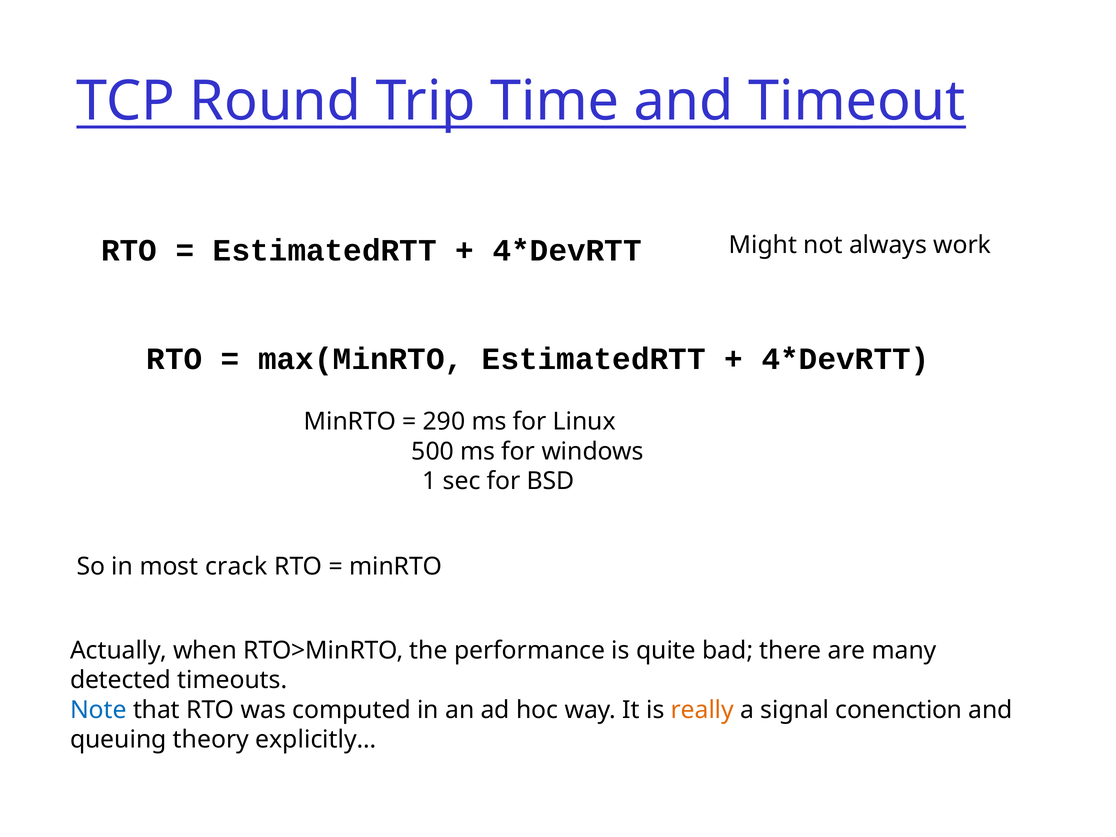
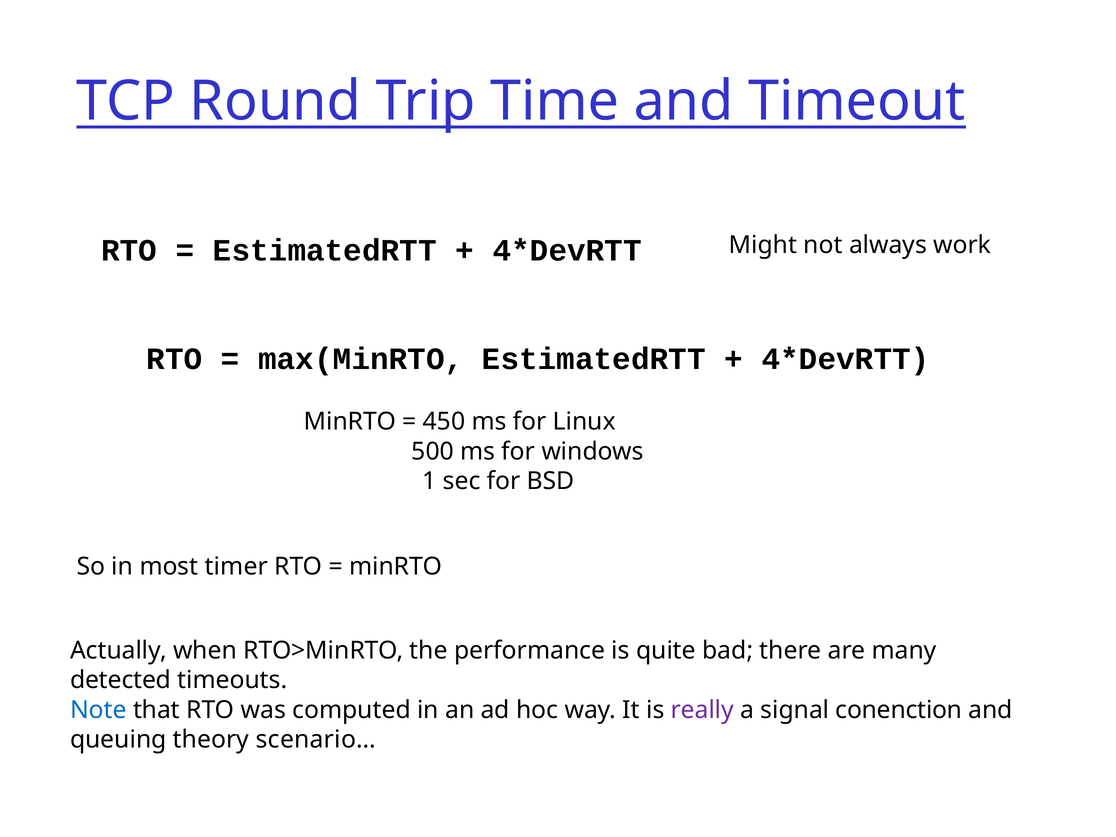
290: 290 -> 450 (444, 422)
crack: crack -> timer (236, 567)
really colour: orange -> purple (702, 710)
explicitly…: explicitly… -> scenario… (316, 740)
